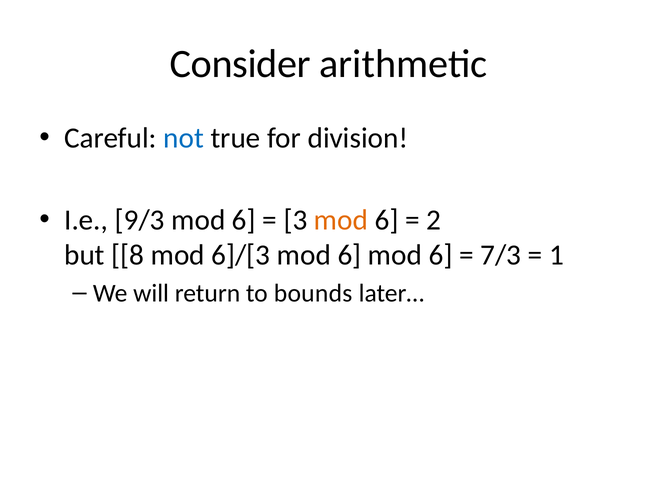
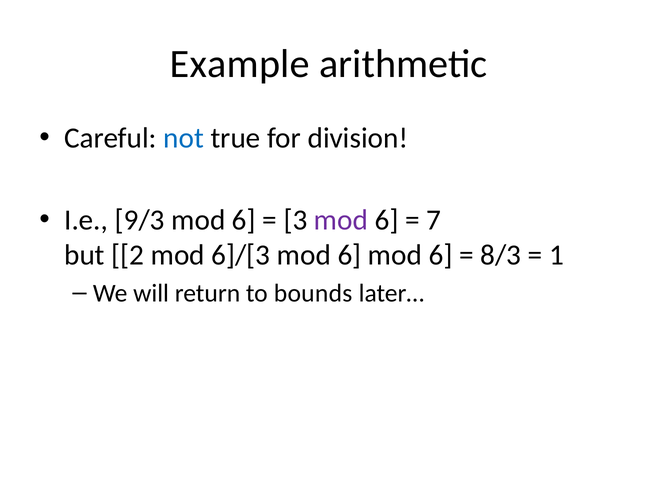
Consider: Consider -> Example (240, 64)
mod colour: orange -> purple (341, 220)
2: 2 -> 7 (434, 220)
8: 8 -> 2 (128, 255)
7/3: 7/3 -> 8/3 (501, 255)
